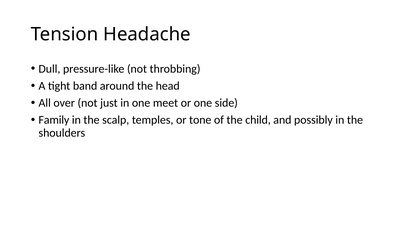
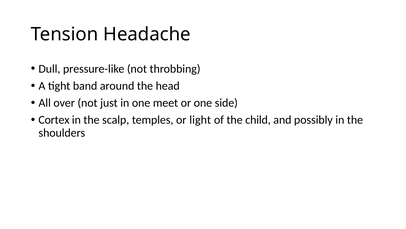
Family: Family -> Cortex (54, 120)
tone: tone -> light (200, 120)
